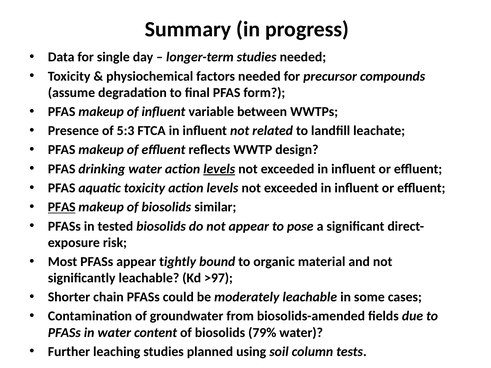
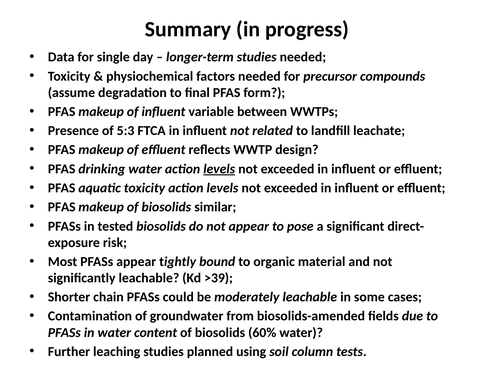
PFAS underline: present -> none (62, 207)
>97: >97 -> >39 (219, 278)
79%: 79% -> 60% (262, 333)
